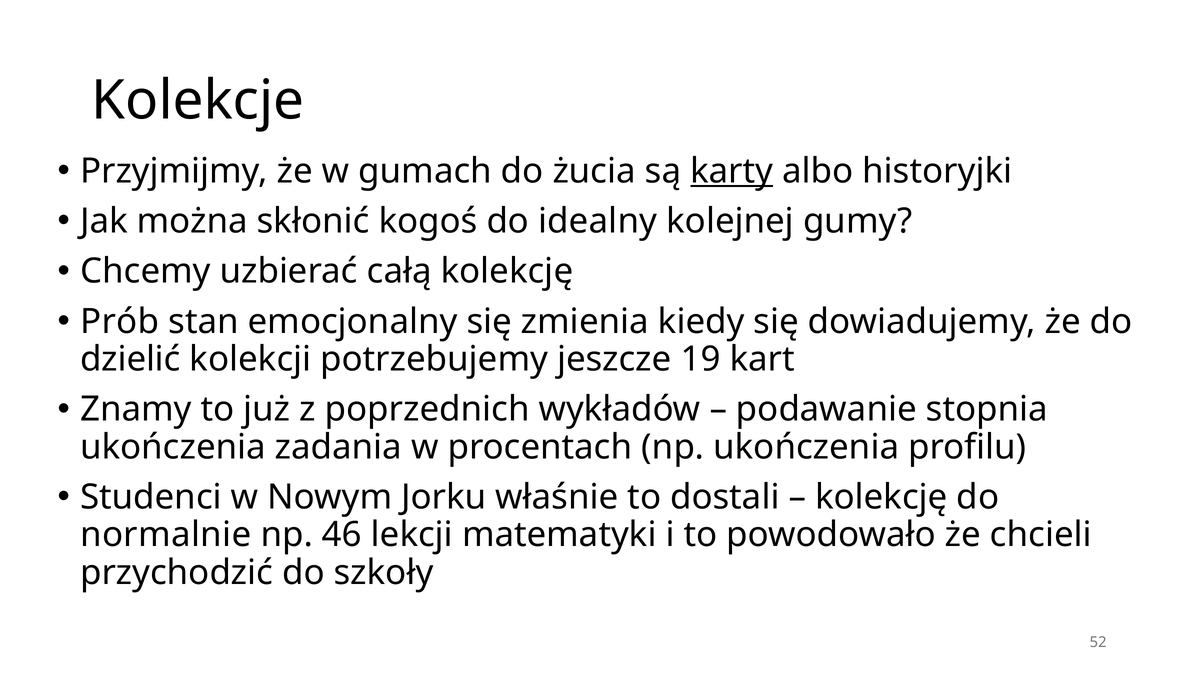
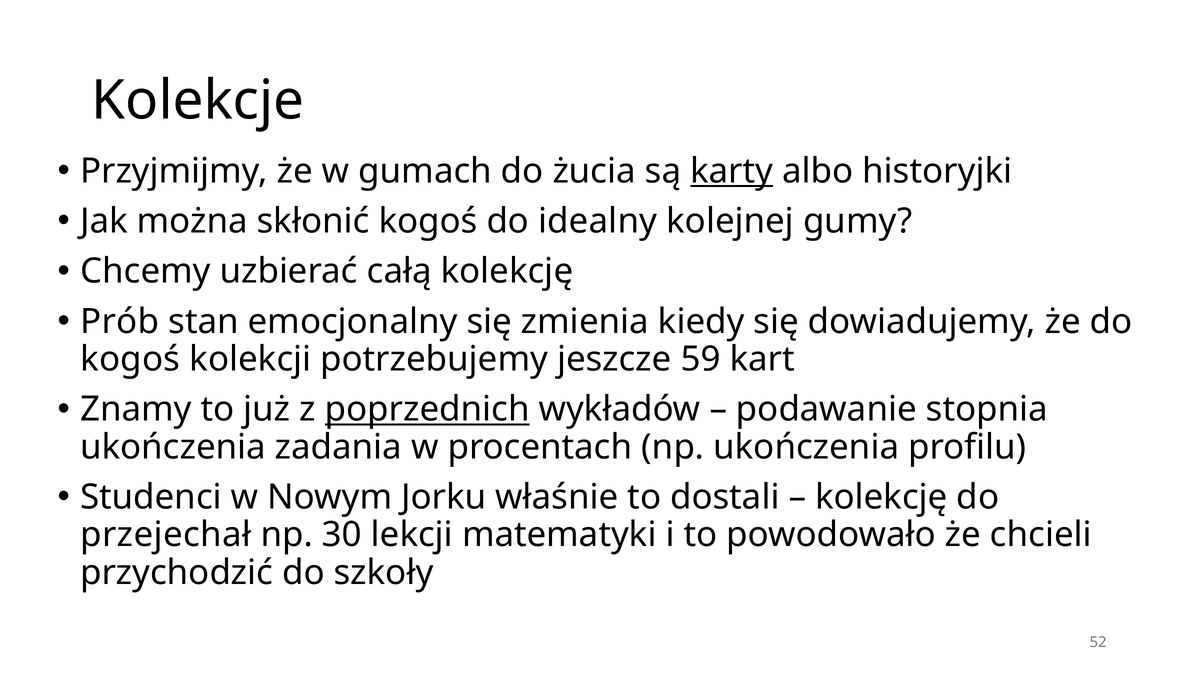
dzielić: dzielić -> kogoś (130, 359)
19: 19 -> 59 (701, 359)
poprzednich underline: none -> present (427, 409)
normalnie: normalnie -> przejechał (166, 535)
46: 46 -> 30 (342, 535)
